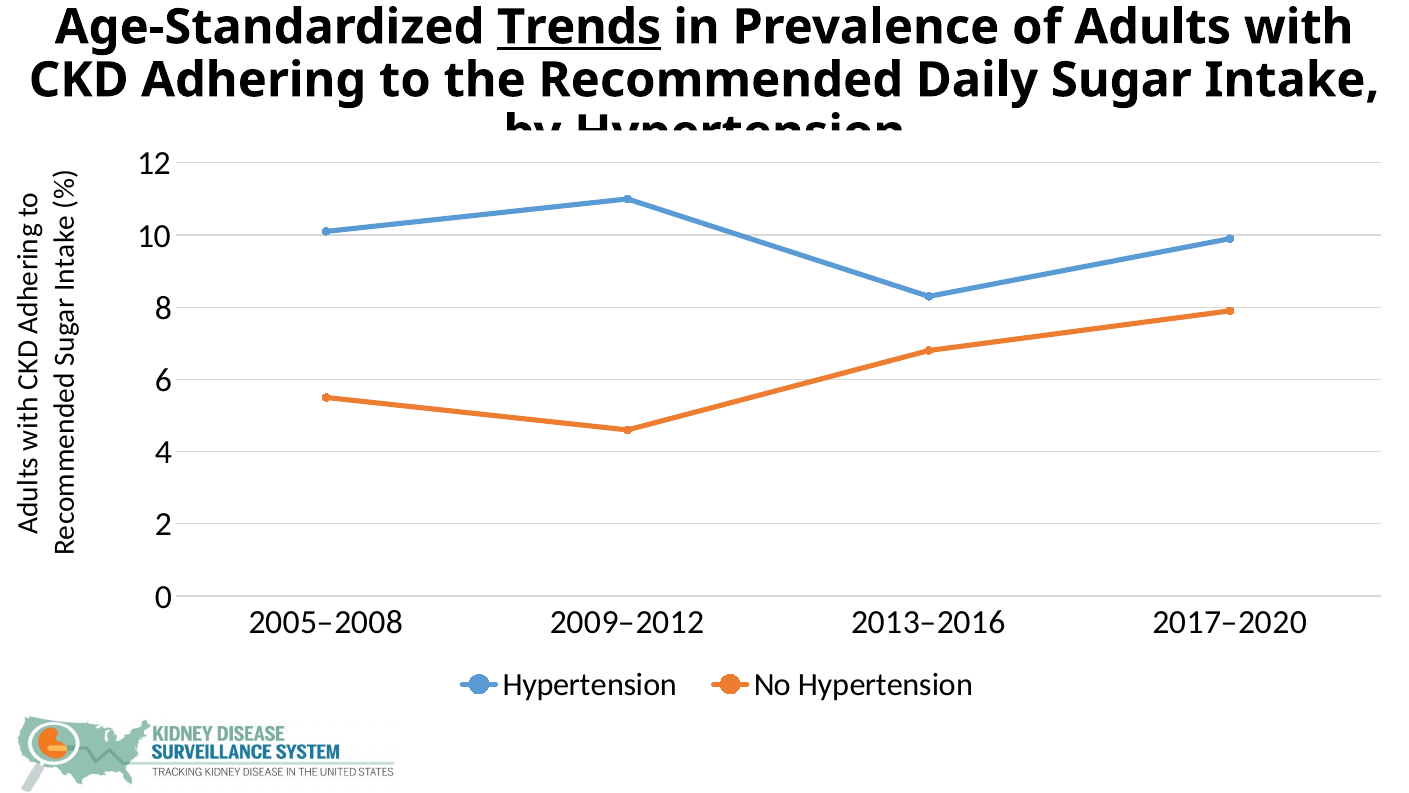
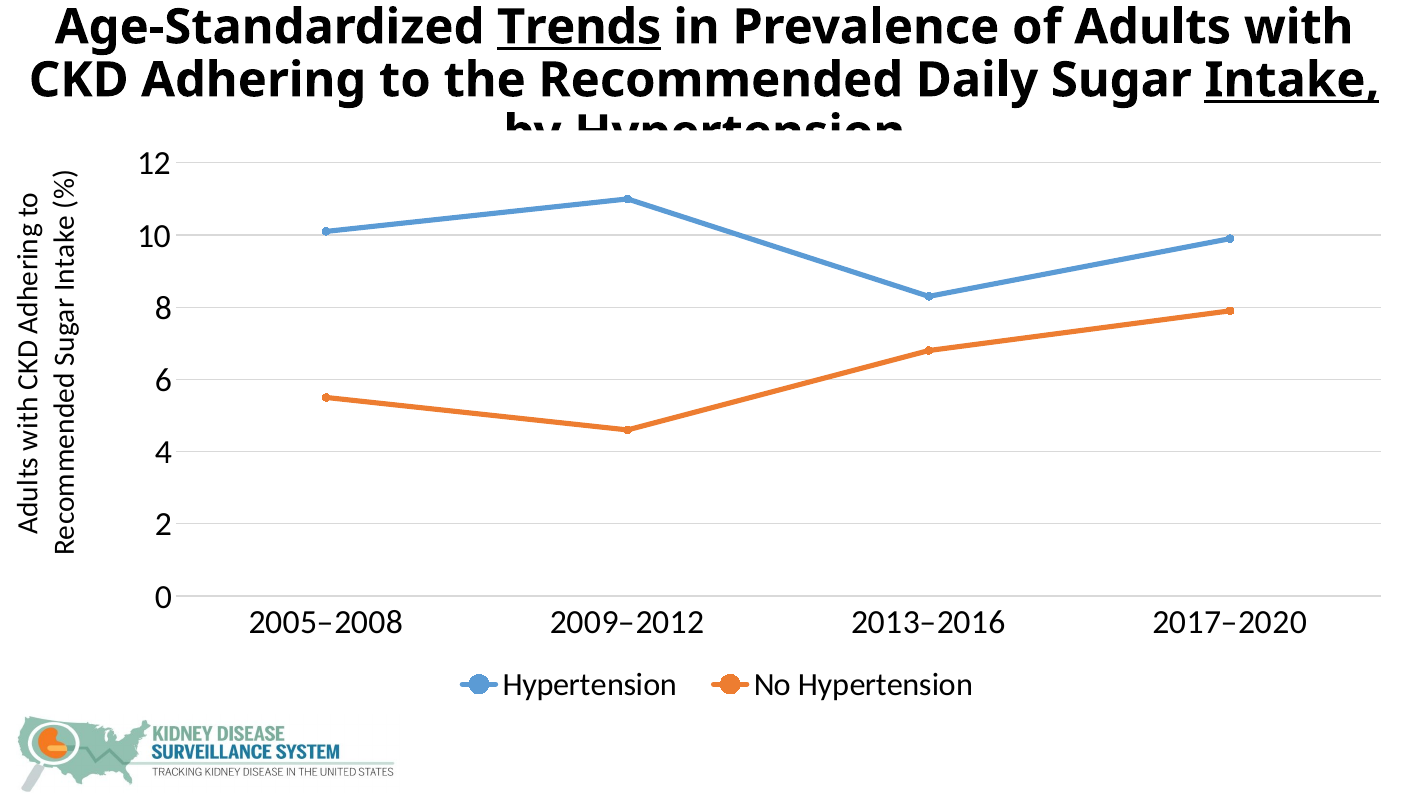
Intake underline: none -> present (1292, 80)
